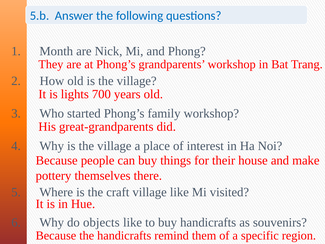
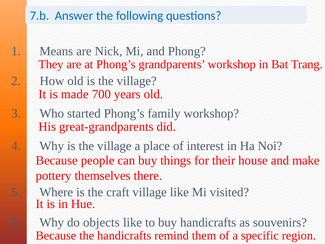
5.b: 5.b -> 7.b (40, 16)
Month: Month -> Means (56, 51)
lights: lights -> made (75, 94)
